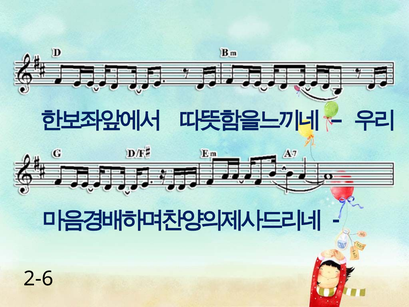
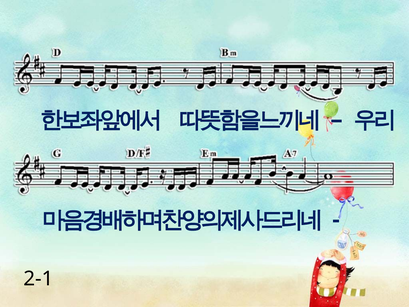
2-6: 2-6 -> 2-1 (38, 279)
